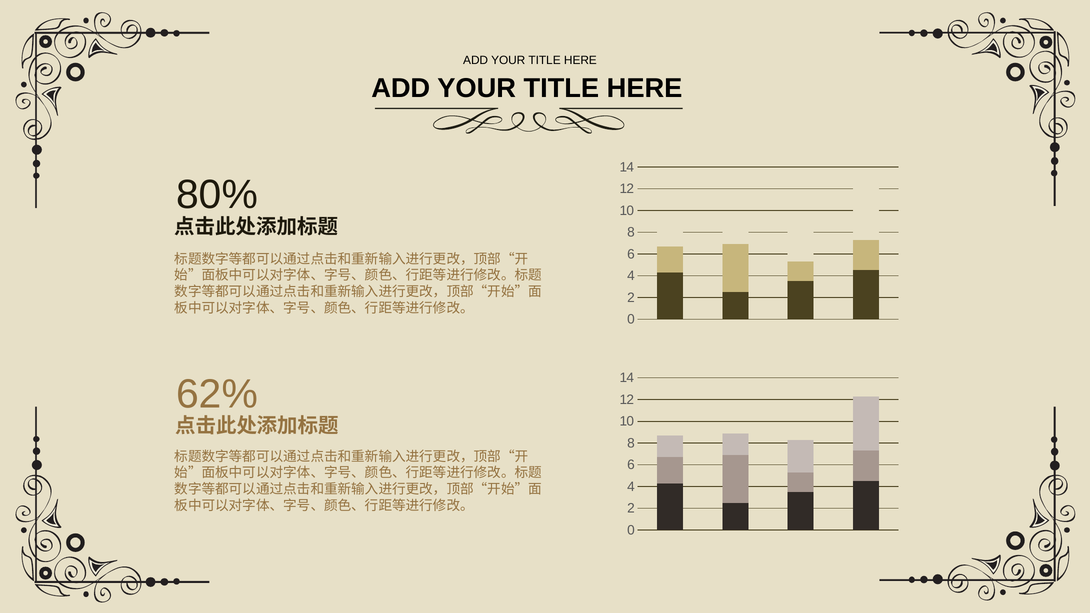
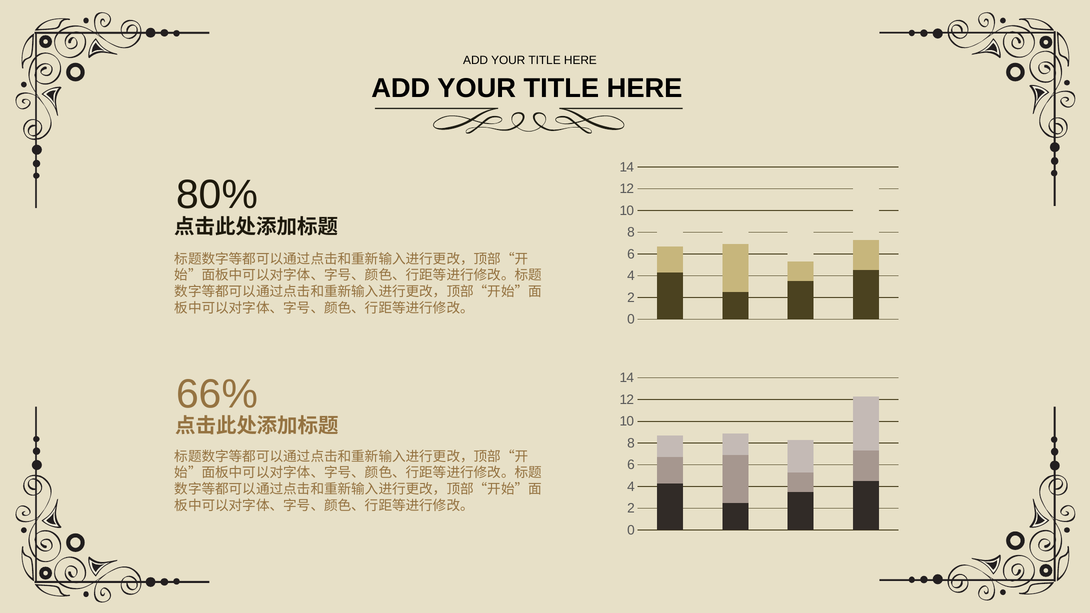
62%: 62% -> 66% (217, 394)
